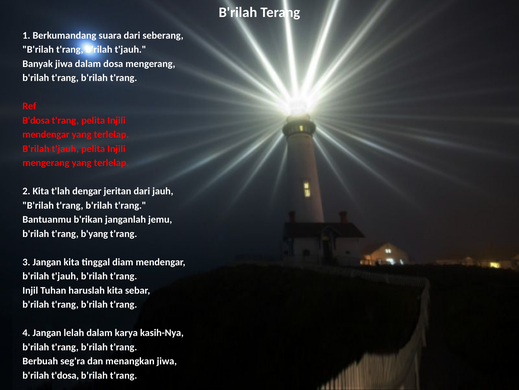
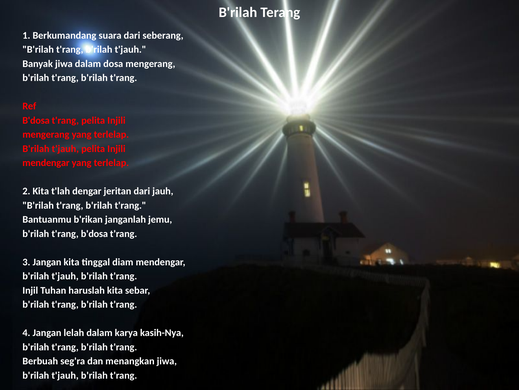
mendengar: mendengar -> mengerang (46, 134)
mengerang: mengerang -> mendengar (46, 163)
t'rang b'yang: b'yang -> b'dosa (94, 233)
t'dosa: t'dosa -> t'jauh (65, 375)
